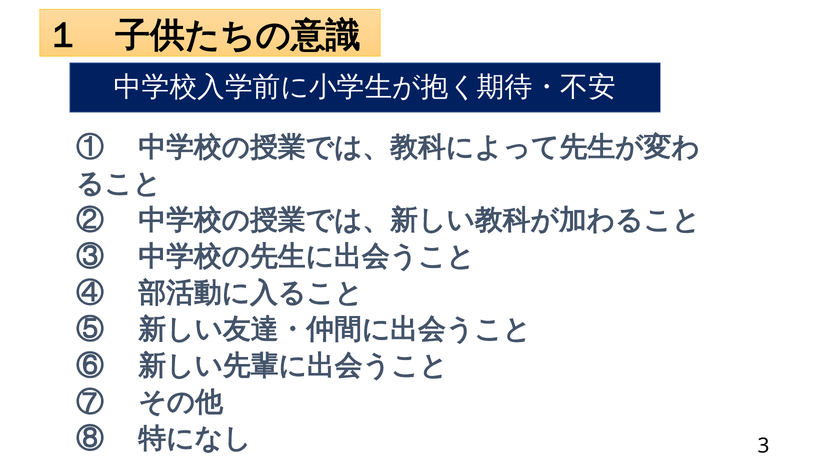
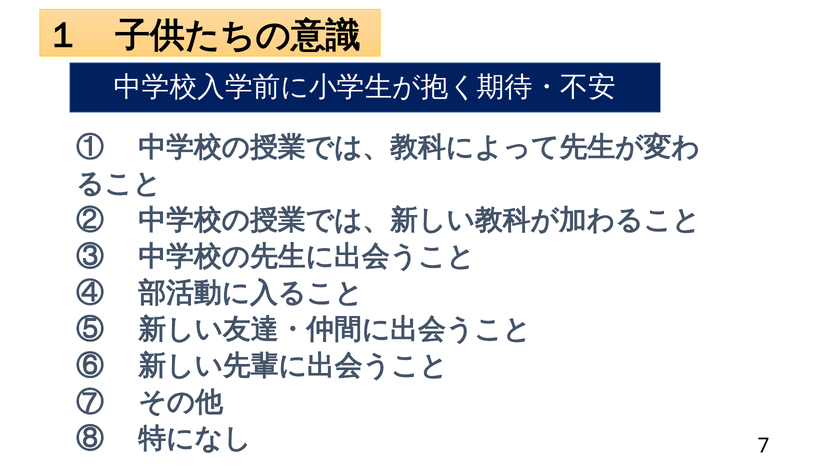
3: 3 -> 7 (764, 446)
